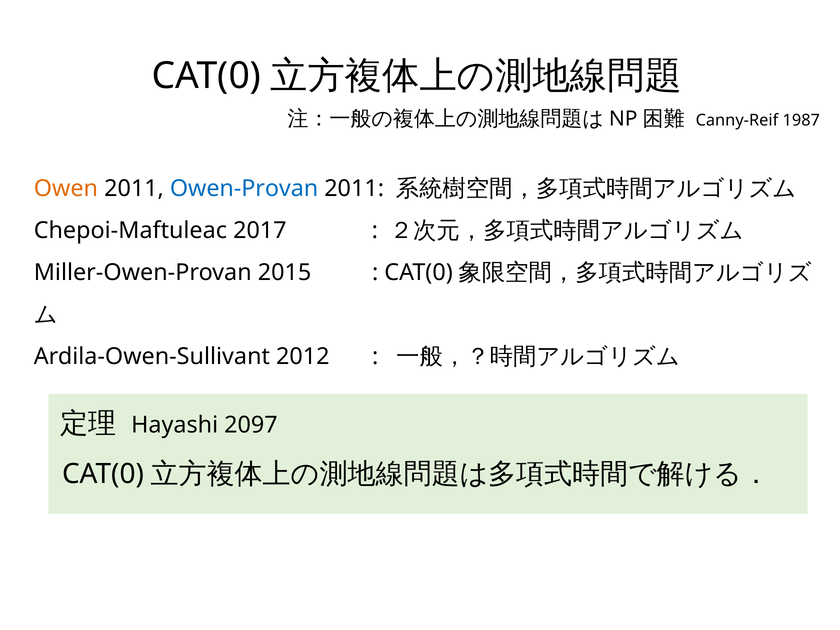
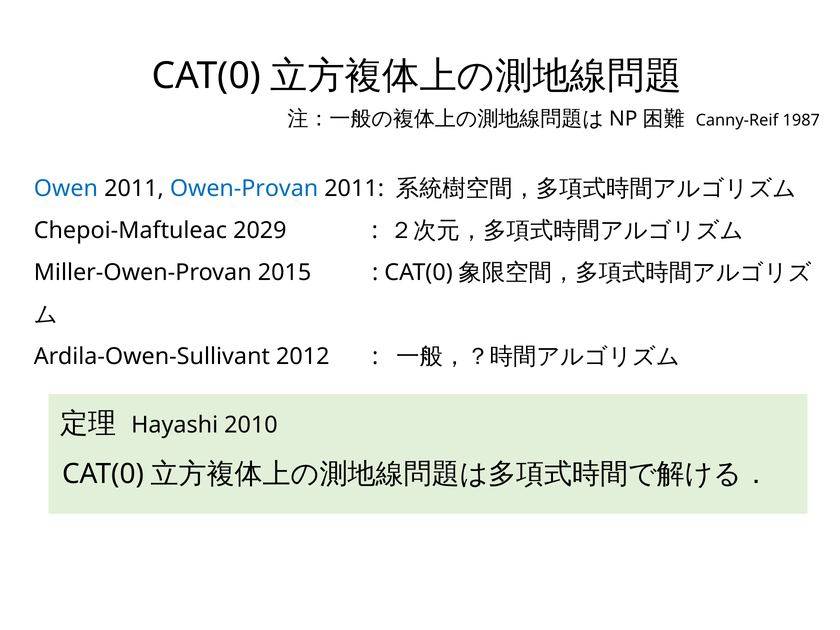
Owen colour: orange -> blue (66, 189)
2017: 2017 -> 2029 (260, 231)
2097: 2097 -> 2010 (251, 425)
